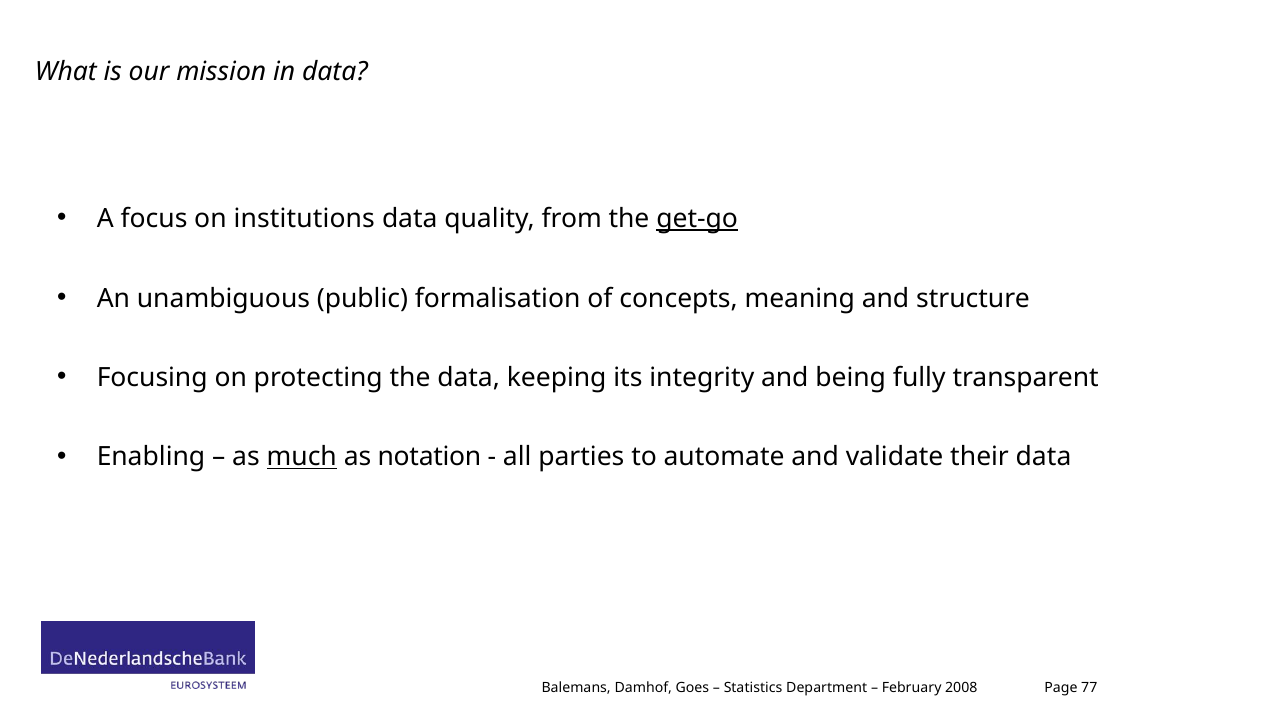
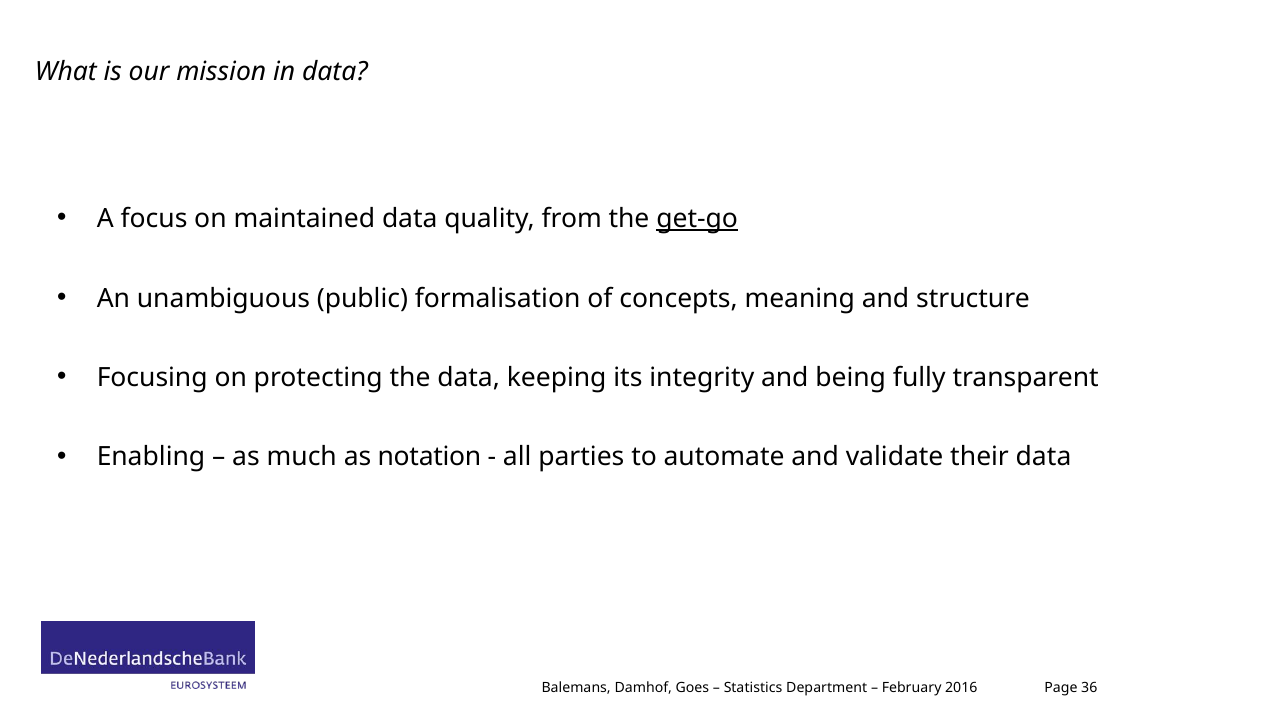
institutions: institutions -> maintained (304, 219)
much underline: present -> none (302, 458)
2008: 2008 -> 2016 (961, 689)
77: 77 -> 36 (1089, 689)
